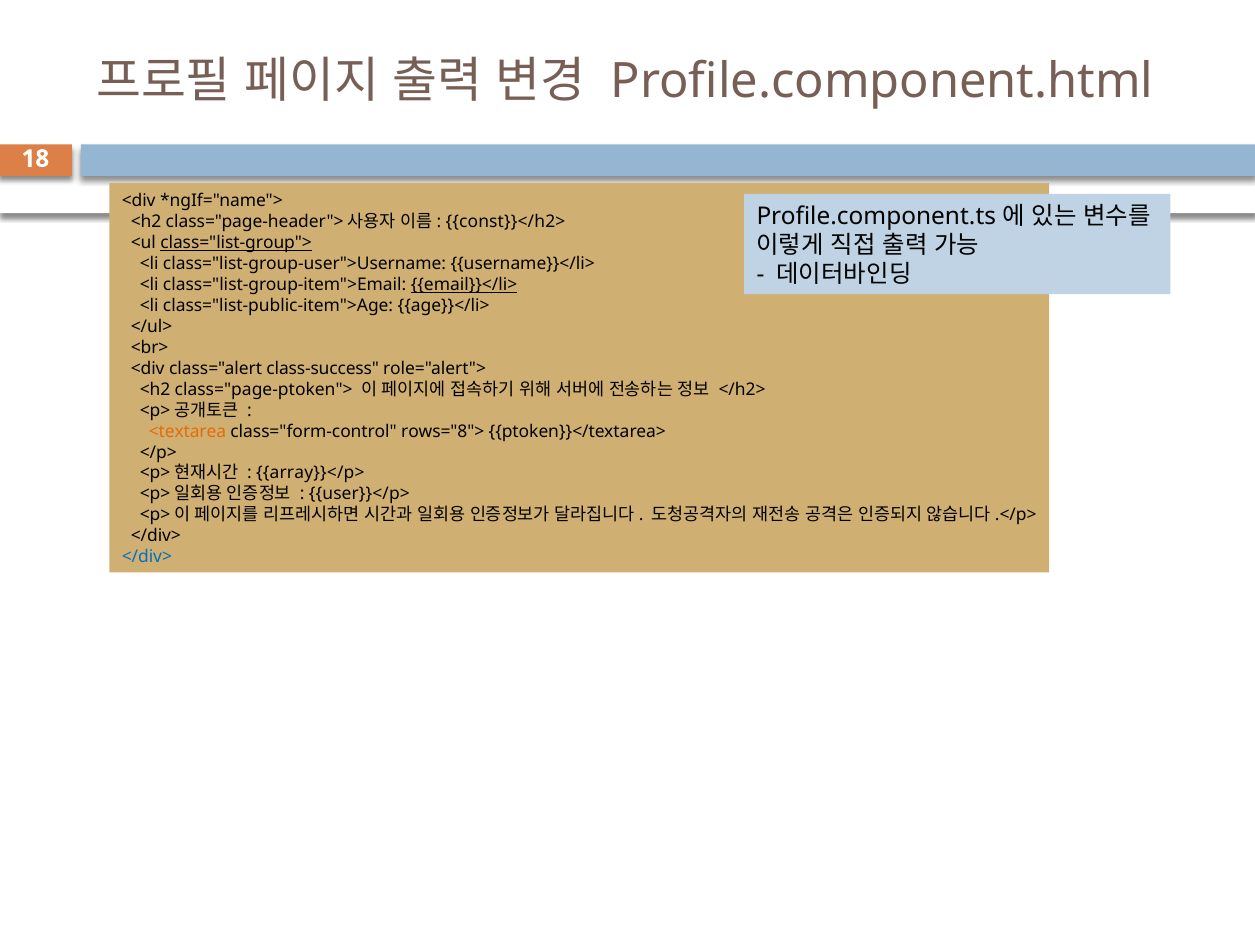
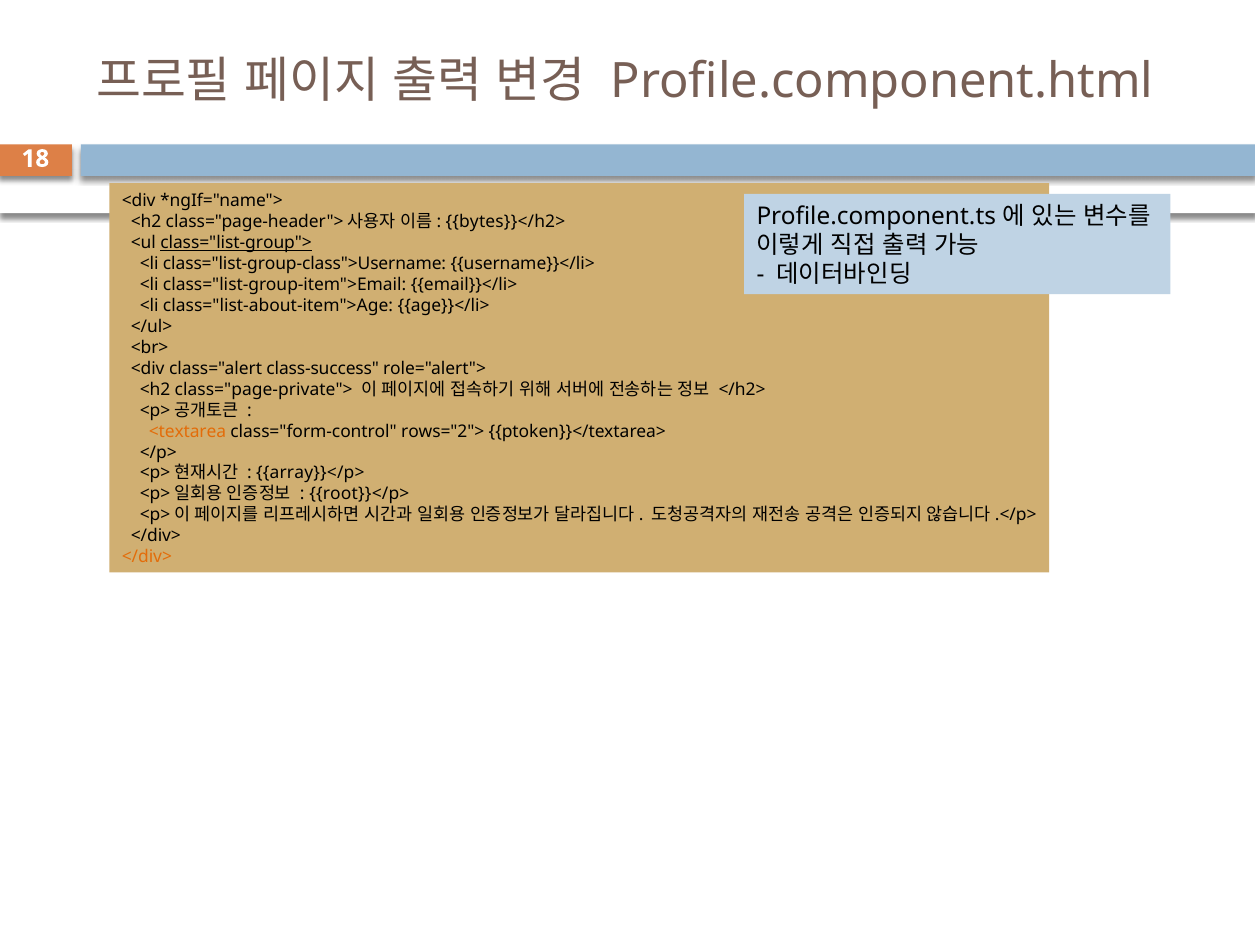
const}}</h2>: const}}</h2> -> bytes}}</h2> (505, 222)
class="list-group-user">Username: class="list-group-user">Username -> class="list-group-class">Username (305, 264)
email}}</li> underline: present -> none (464, 285)
class="list-public-item">Age: class="list-public-item">Age -> class="list-about-item">Age (278, 306)
class="page-ptoken">: class="page-ptoken"> -> class="page-private"> (264, 390)
rows="8">: rows="8"> -> rows="2"> (443, 431)
user}}</p>: user}}</p> -> root}}</p> (359, 494)
</div> colour: blue -> orange (147, 557)
